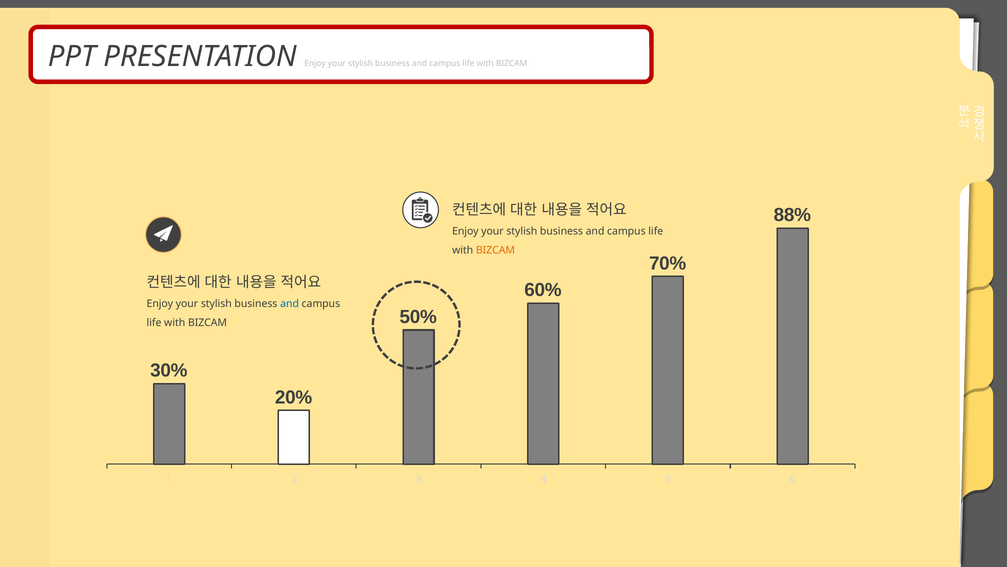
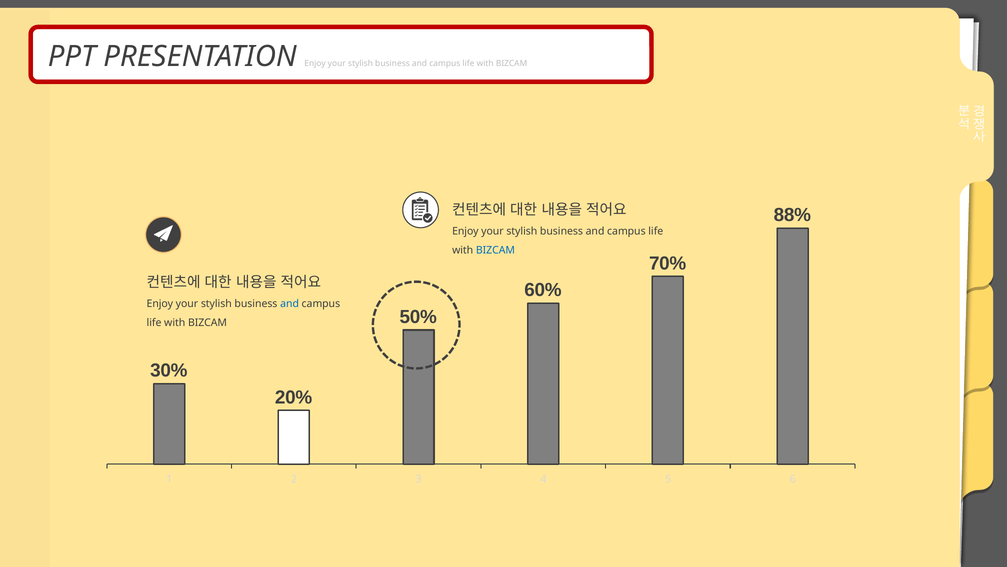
BIZCAM colour: orange -> blue (495, 250)
